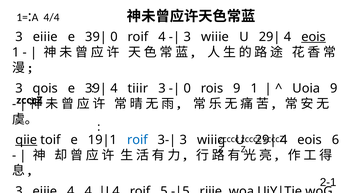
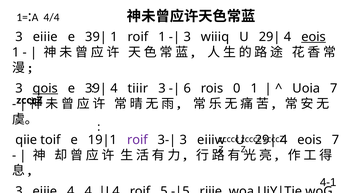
0: 0 -> 1 (114, 37)
roif 4: 4 -> 1 (162, 37)
wiiie: wiiie -> wiiiq (215, 37)
qois underline: none -> present (45, 88)
0: 0 -> 6 (187, 88)
rois 9: 9 -> 0 (237, 88)
Uoia 9: 9 -> 7 (334, 88)
qiie underline: present -> none (26, 140)
roif colour: blue -> purple (137, 140)
wiiiq: wiiiq -> eiiiw (211, 140)
eois 6: 6 -> 7 (336, 140)
2-1: 2-1 -> 4-1 (328, 182)
